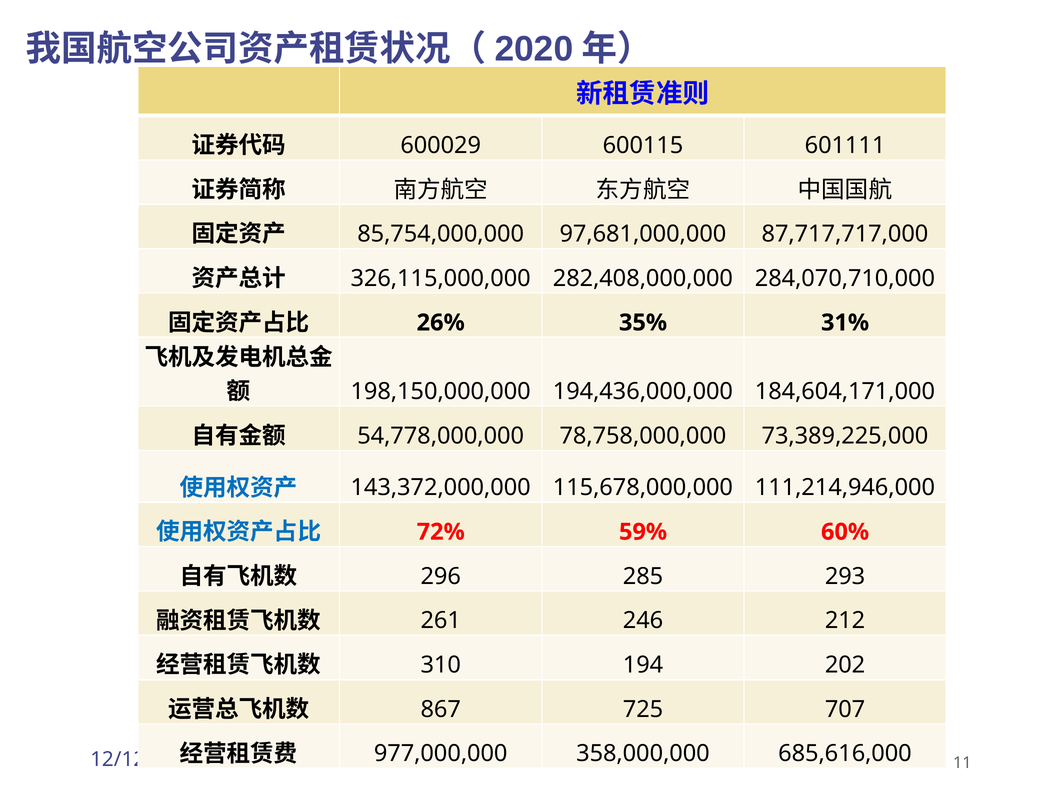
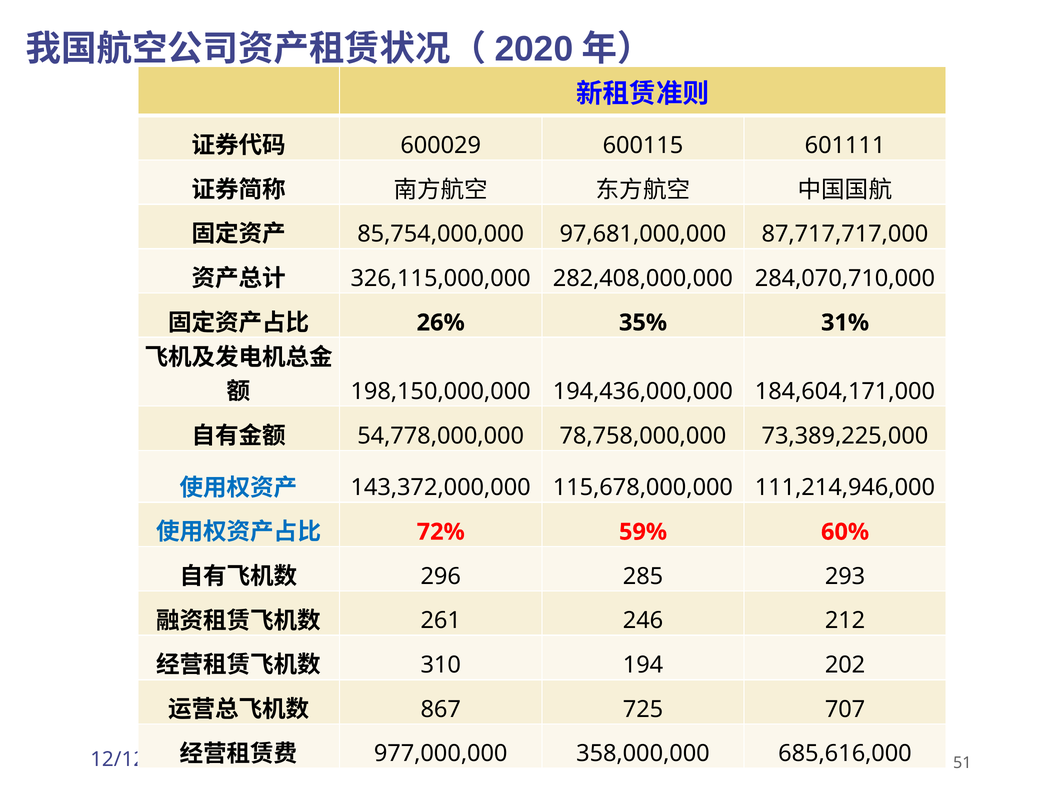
11: 11 -> 51 (962, 762)
